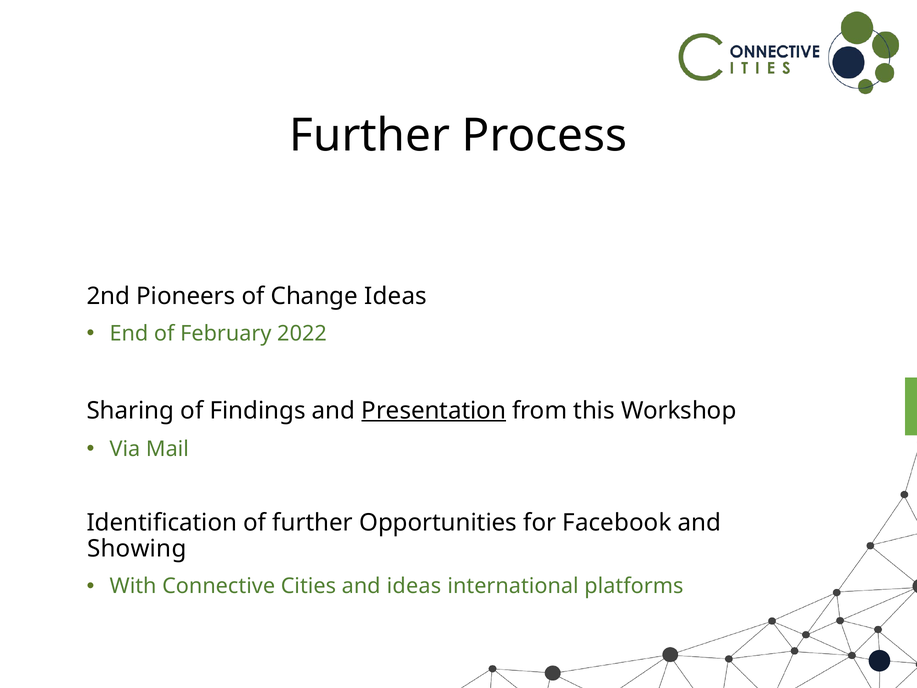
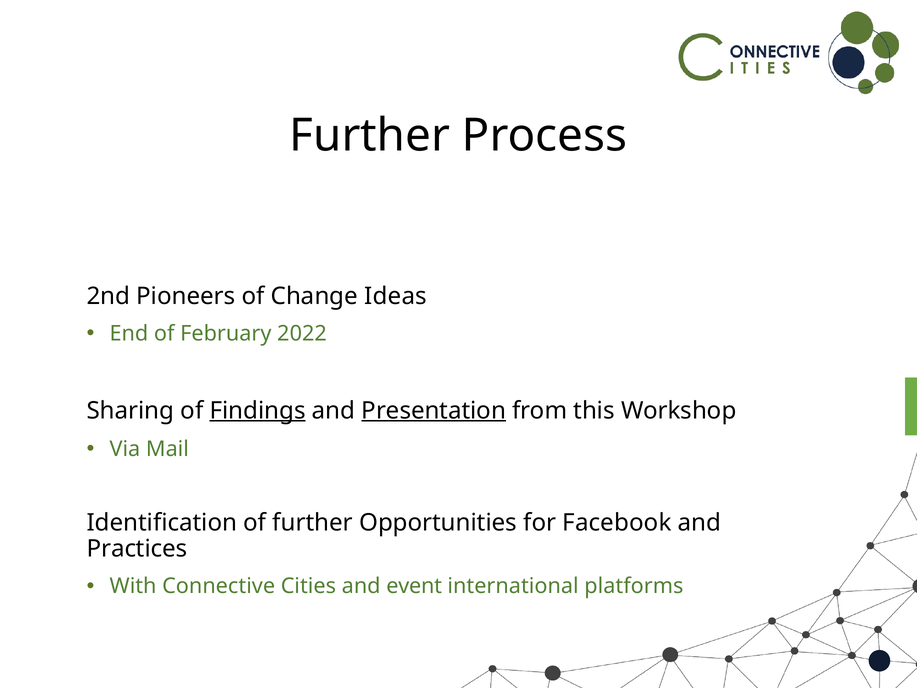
Findings underline: none -> present (258, 410)
Showing: Showing -> Practices (137, 549)
and ideas: ideas -> event (414, 586)
